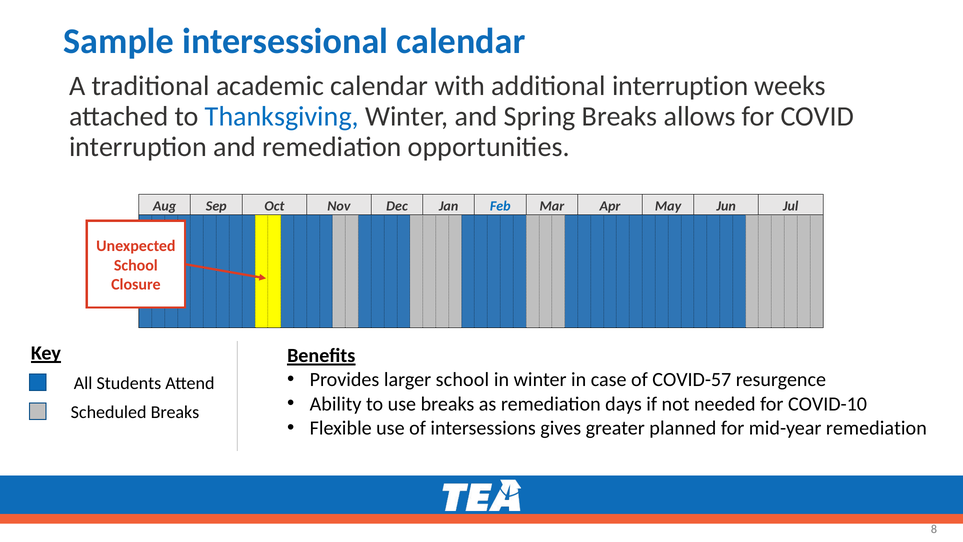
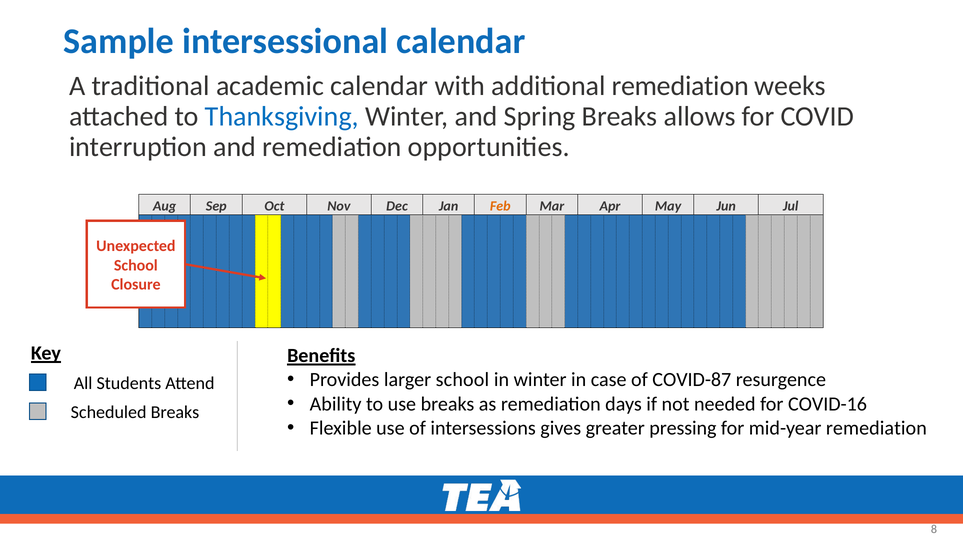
additional interruption: interruption -> remediation (680, 86)
Feb colour: blue -> orange (500, 206)
COVID-57: COVID-57 -> COVID-87 (692, 380)
COVID-10: COVID-10 -> COVID-16 (828, 404)
planned: planned -> pressing (683, 428)
